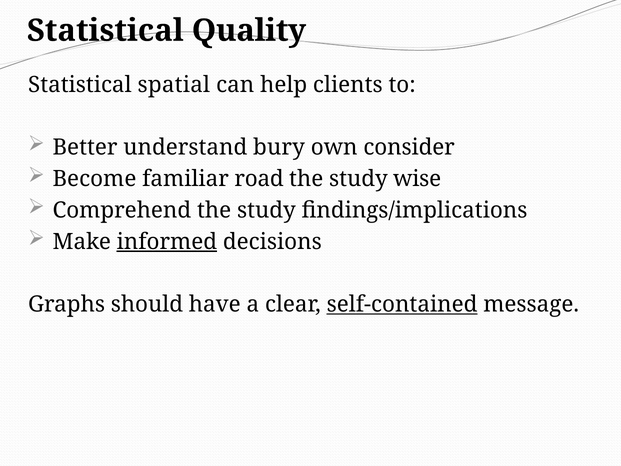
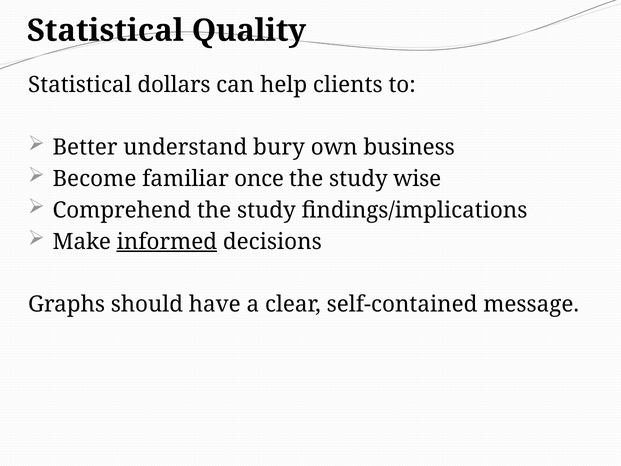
spatial: spatial -> dollars (174, 85)
consider: consider -> business (409, 147)
road: road -> once (259, 179)
self-contained underline: present -> none (402, 304)
